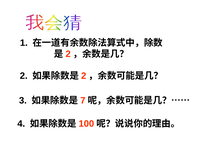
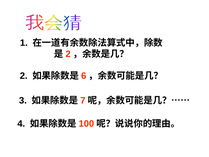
2: 2 -> 6 (84, 76)
